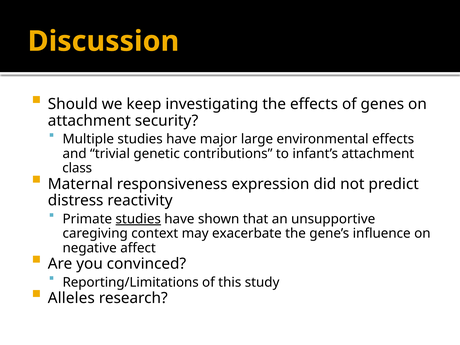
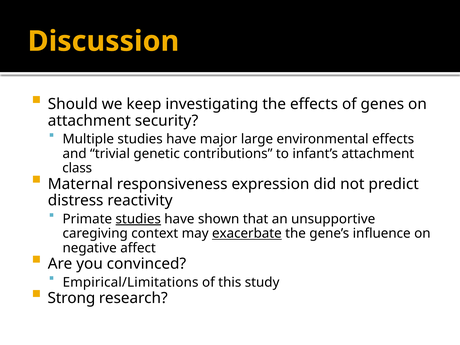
exacerbate underline: none -> present (247, 234)
Reporting/Limitations: Reporting/Limitations -> Empirical/Limitations (131, 282)
Alleles: Alleles -> Strong (71, 298)
